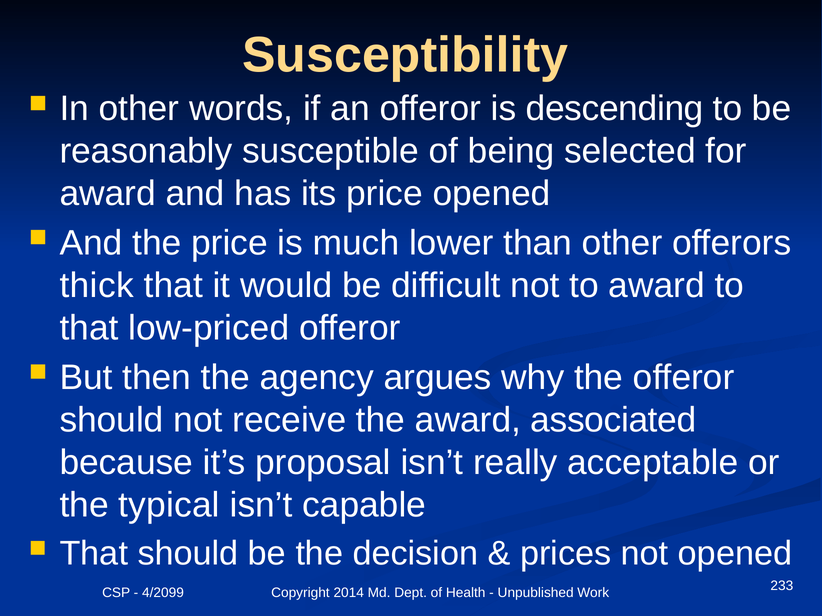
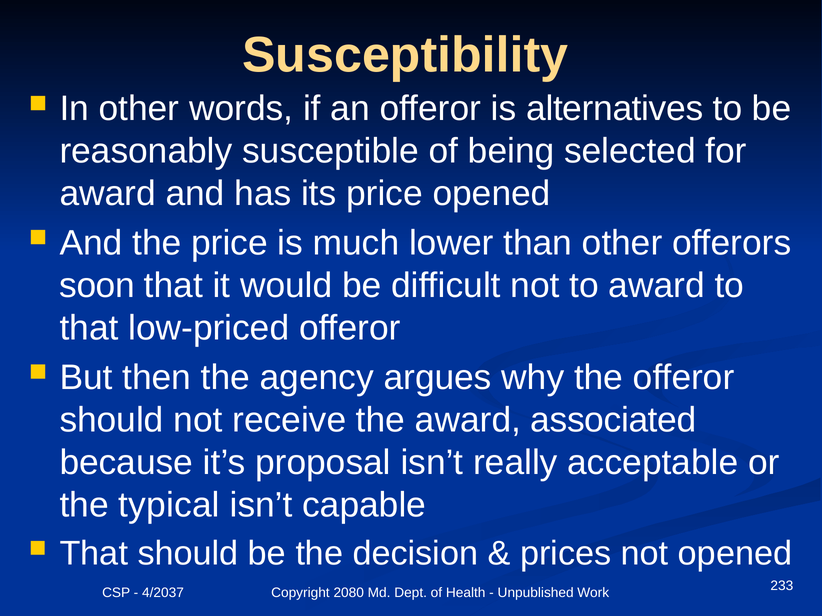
descending: descending -> alternatives (615, 109)
thick: thick -> soon (97, 286)
4/2099: 4/2099 -> 4/2037 (163, 593)
2014: 2014 -> 2080 (349, 593)
